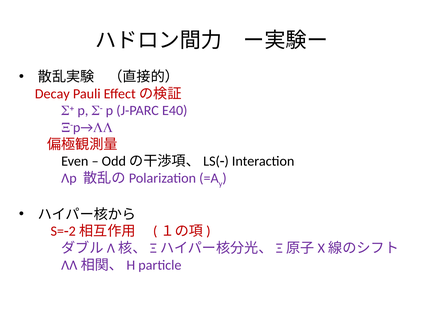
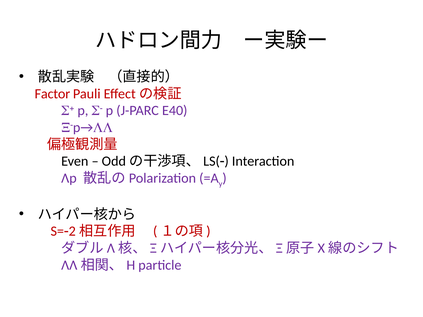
Decay: Decay -> Factor (52, 94)
